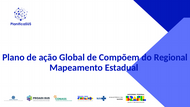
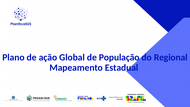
Compõem: Compõem -> População (119, 57)
